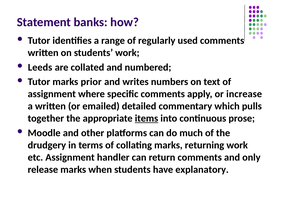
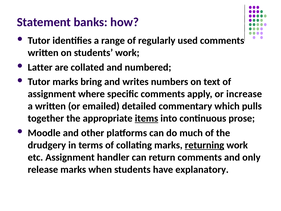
Leeds: Leeds -> Latter (40, 67)
prior: prior -> bring (91, 82)
returning underline: none -> present (205, 145)
